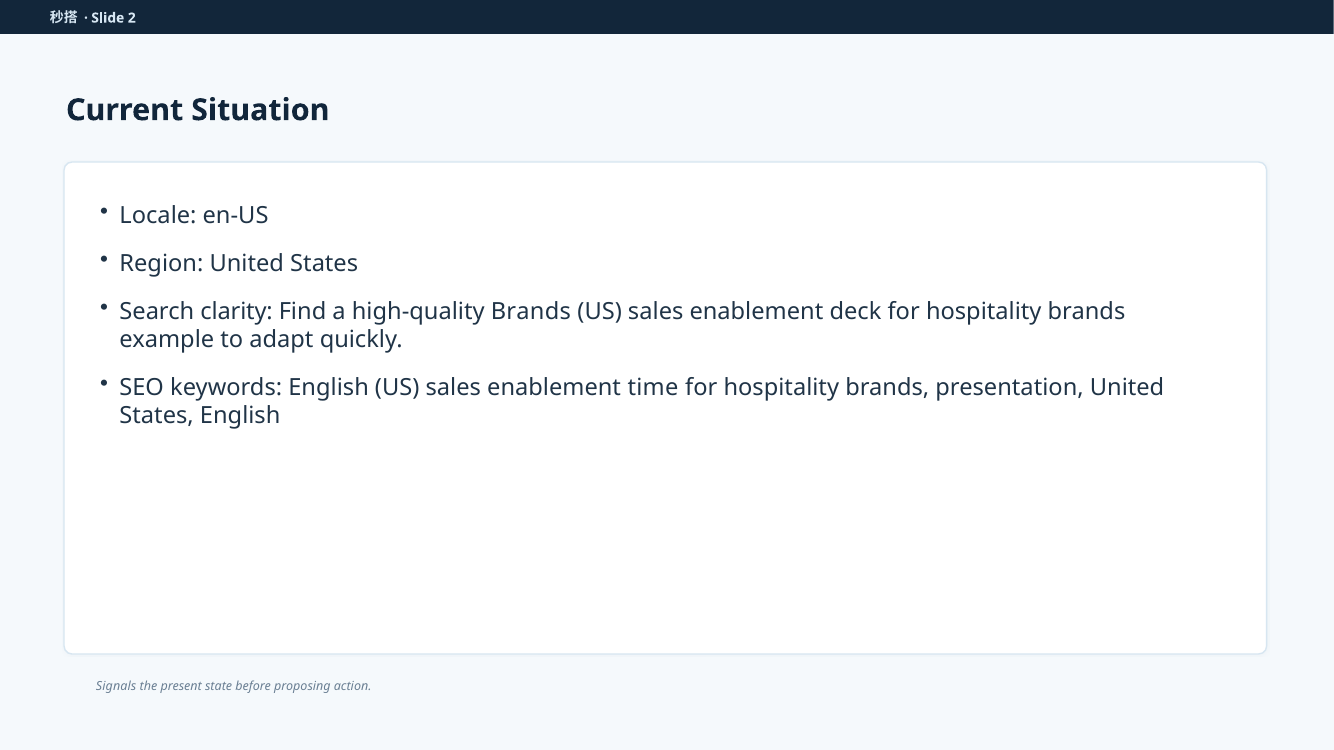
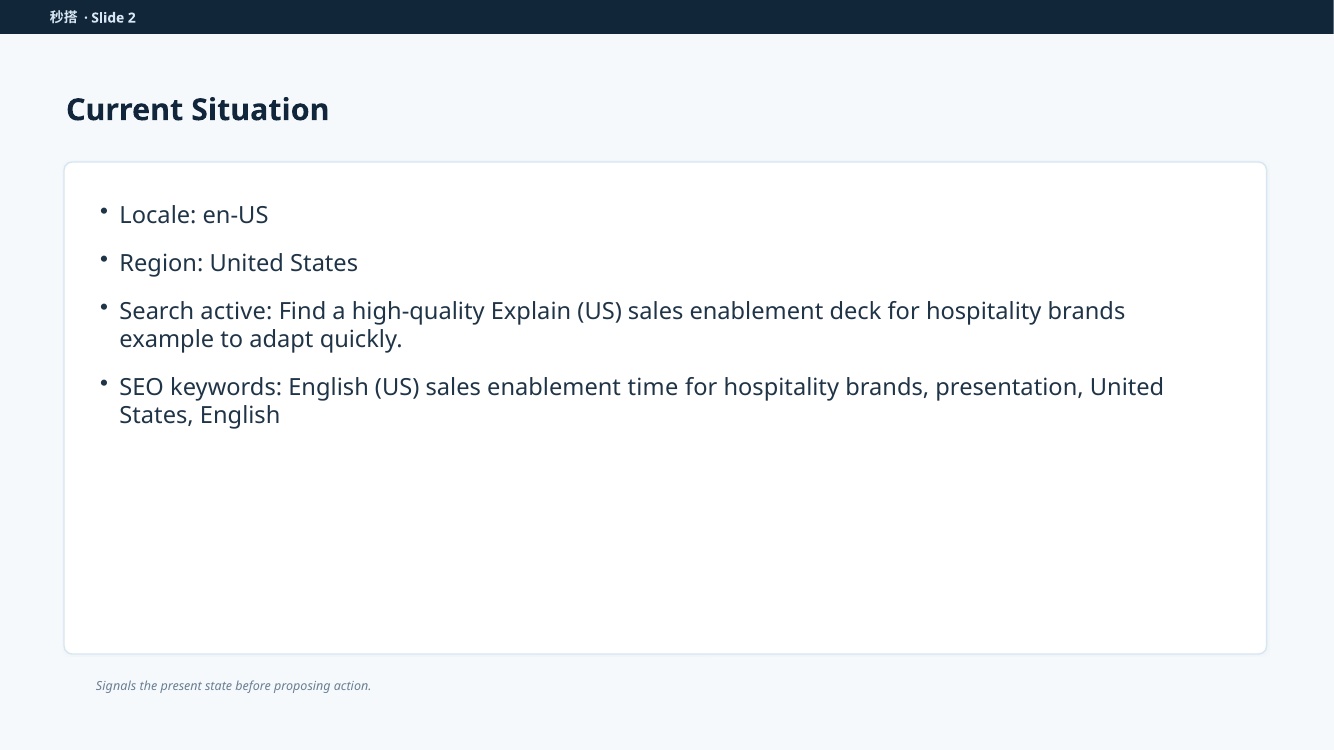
clarity: clarity -> active (236, 312)
high-quality Brands: Brands -> Explain (531, 312)
